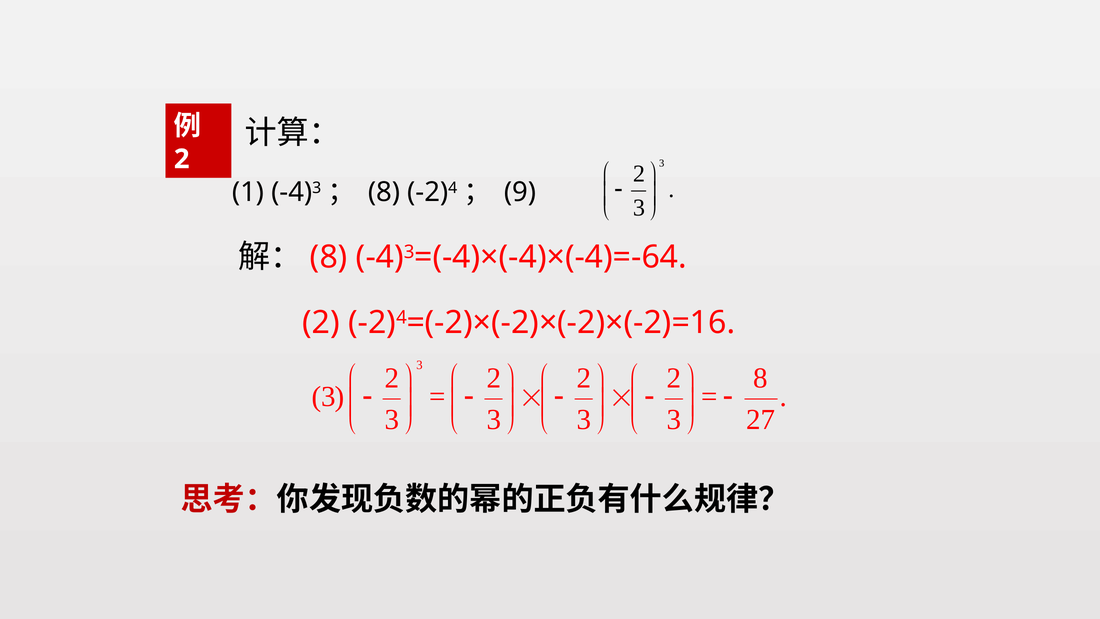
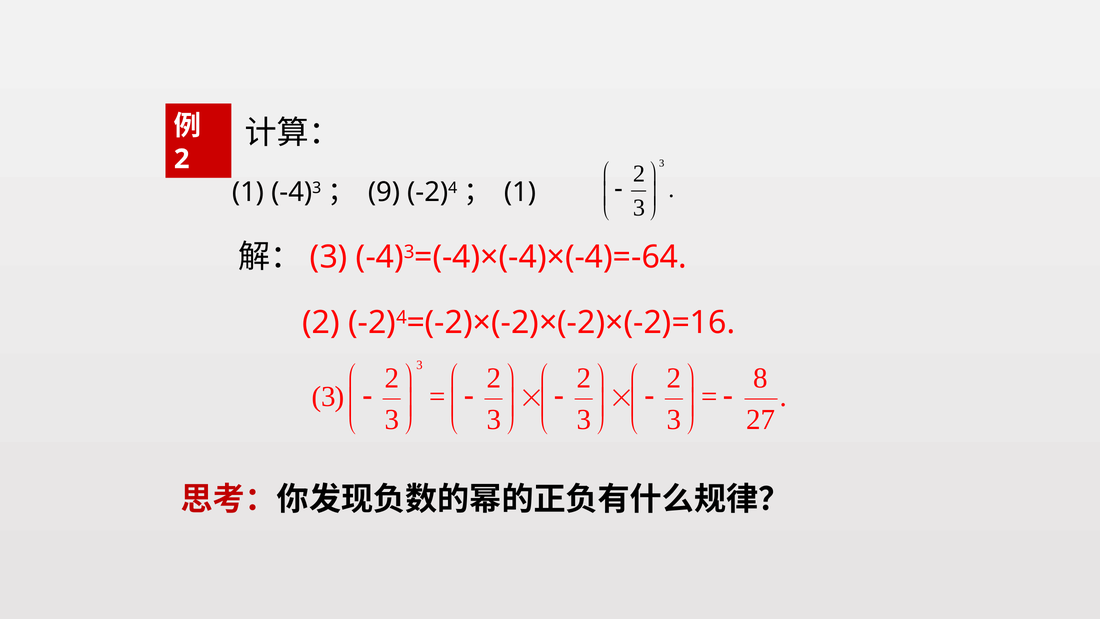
8: 8 -> 9 (384, 192)
9: 9 -> 1 (520, 192)
8: 8 -> 3 (329, 257)
